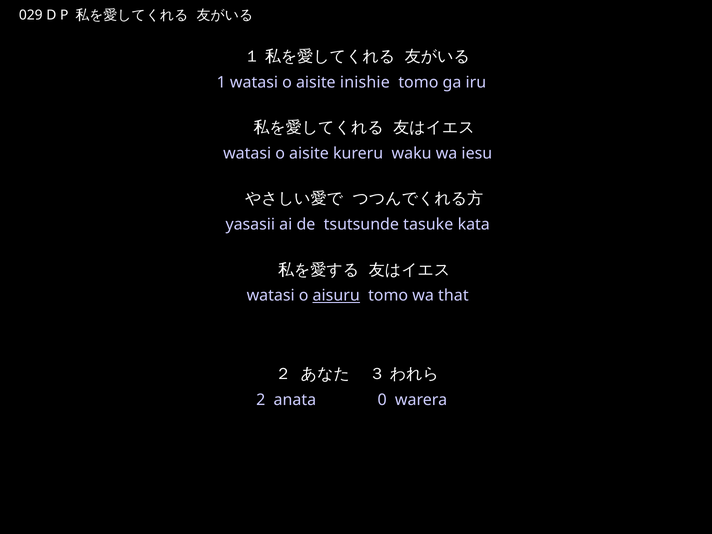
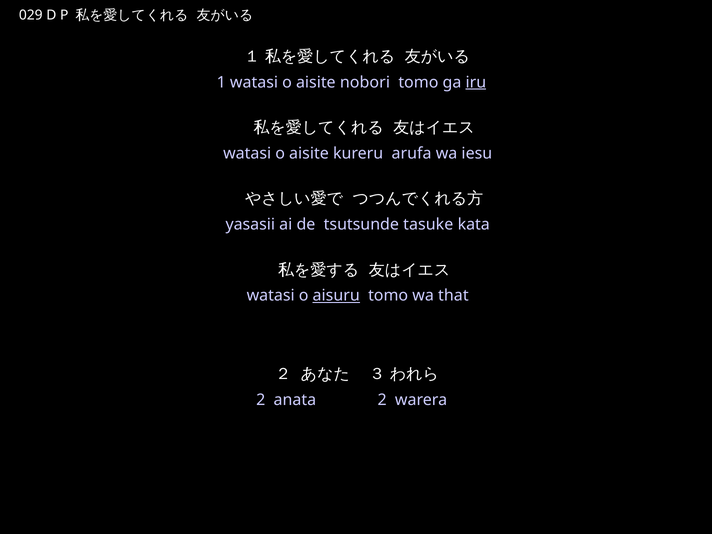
inishie: inishie -> nobori (365, 82)
iru underline: none -> present (476, 82)
waku: waku -> arufa (412, 153)
anata 0: 0 -> 2 (382, 400)
